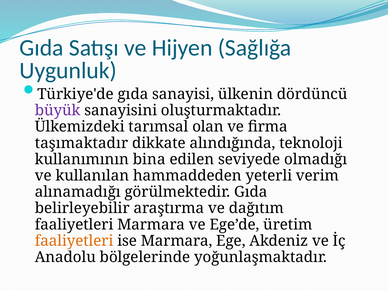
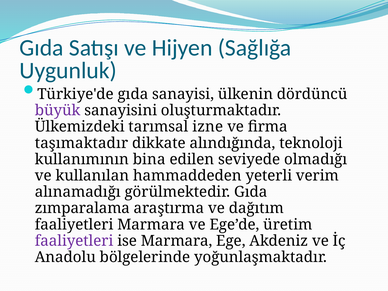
olan: olan -> izne (208, 127)
belirleyebilir: belirleyebilir -> zımparalama (82, 208)
faaliyetleri colour: orange -> purple (74, 241)
